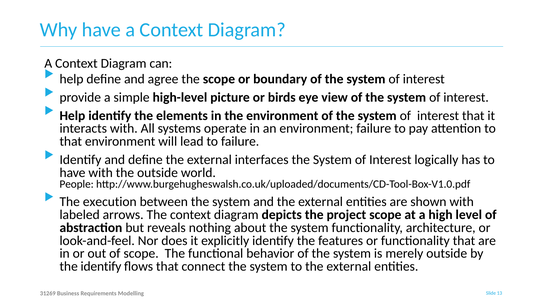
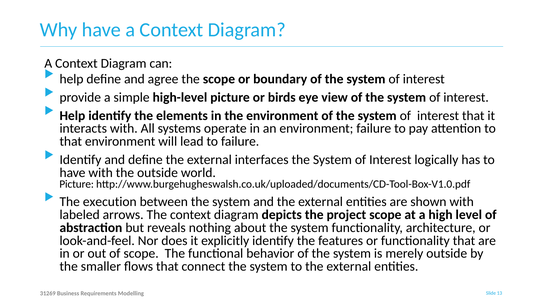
People: People -> Picture (77, 184)
the identify: identify -> smaller (101, 267)
